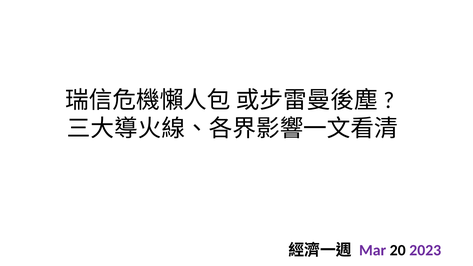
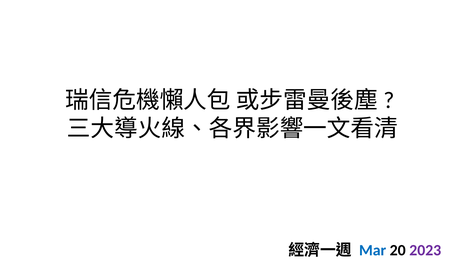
Mar colour: purple -> blue (373, 250)
